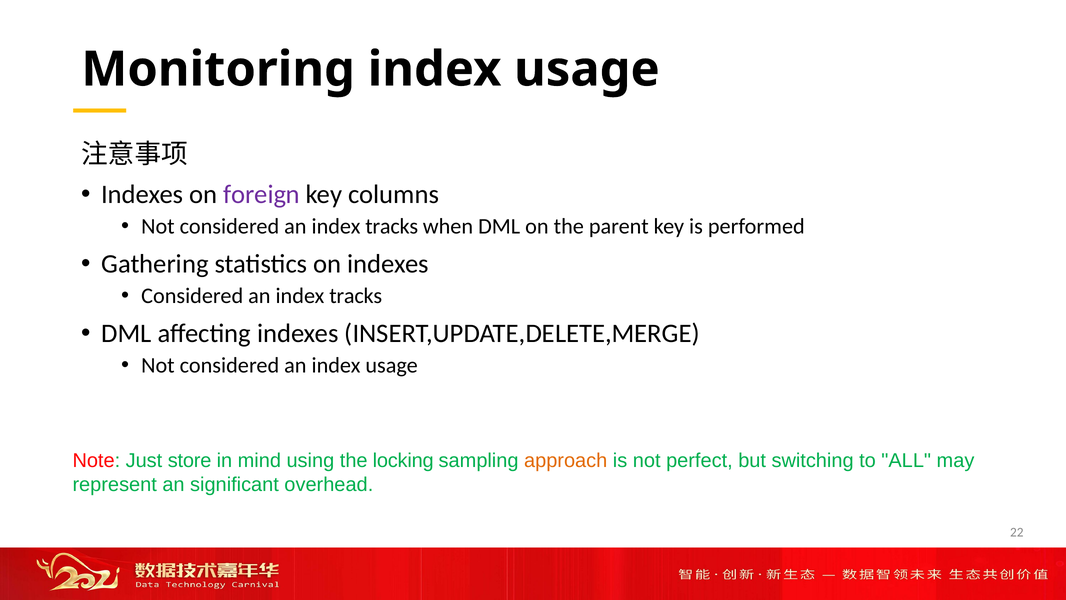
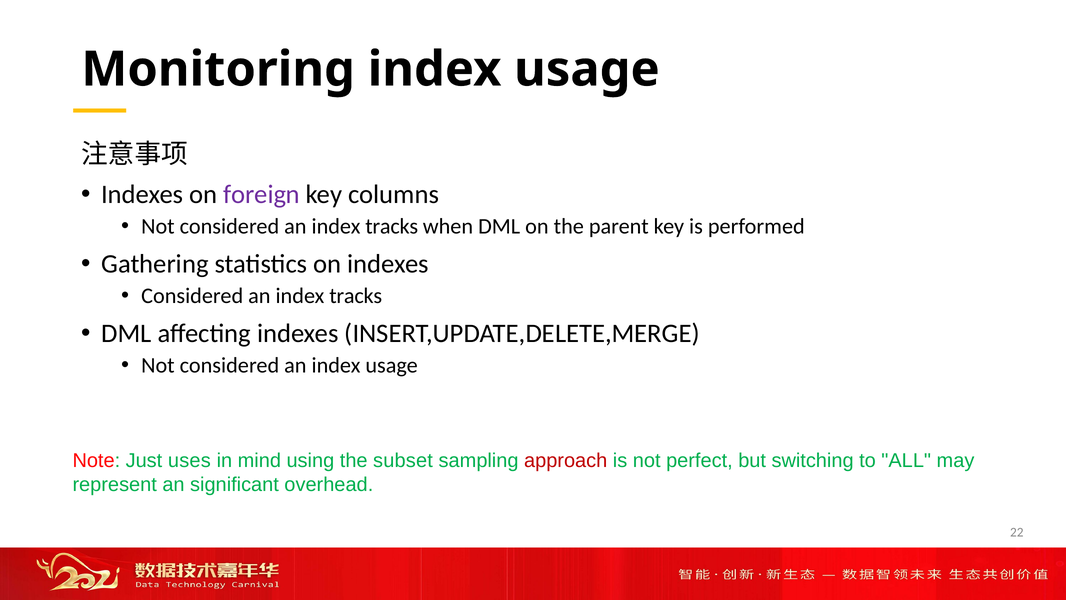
store: store -> uses (189, 460)
locking: locking -> subset (403, 460)
approach colour: orange -> red (566, 460)
